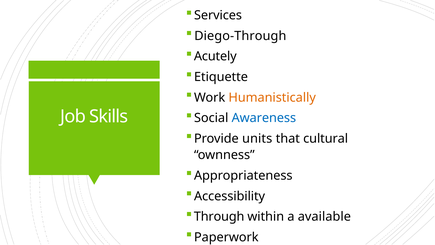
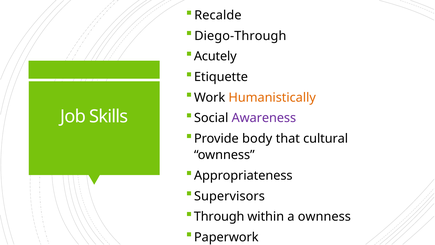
Services: Services -> Recalde (218, 15)
Awareness colour: blue -> purple (264, 118)
units: units -> body (257, 138)
Accessibility: Accessibility -> Supervisors (229, 196)
a available: available -> ownness (324, 216)
